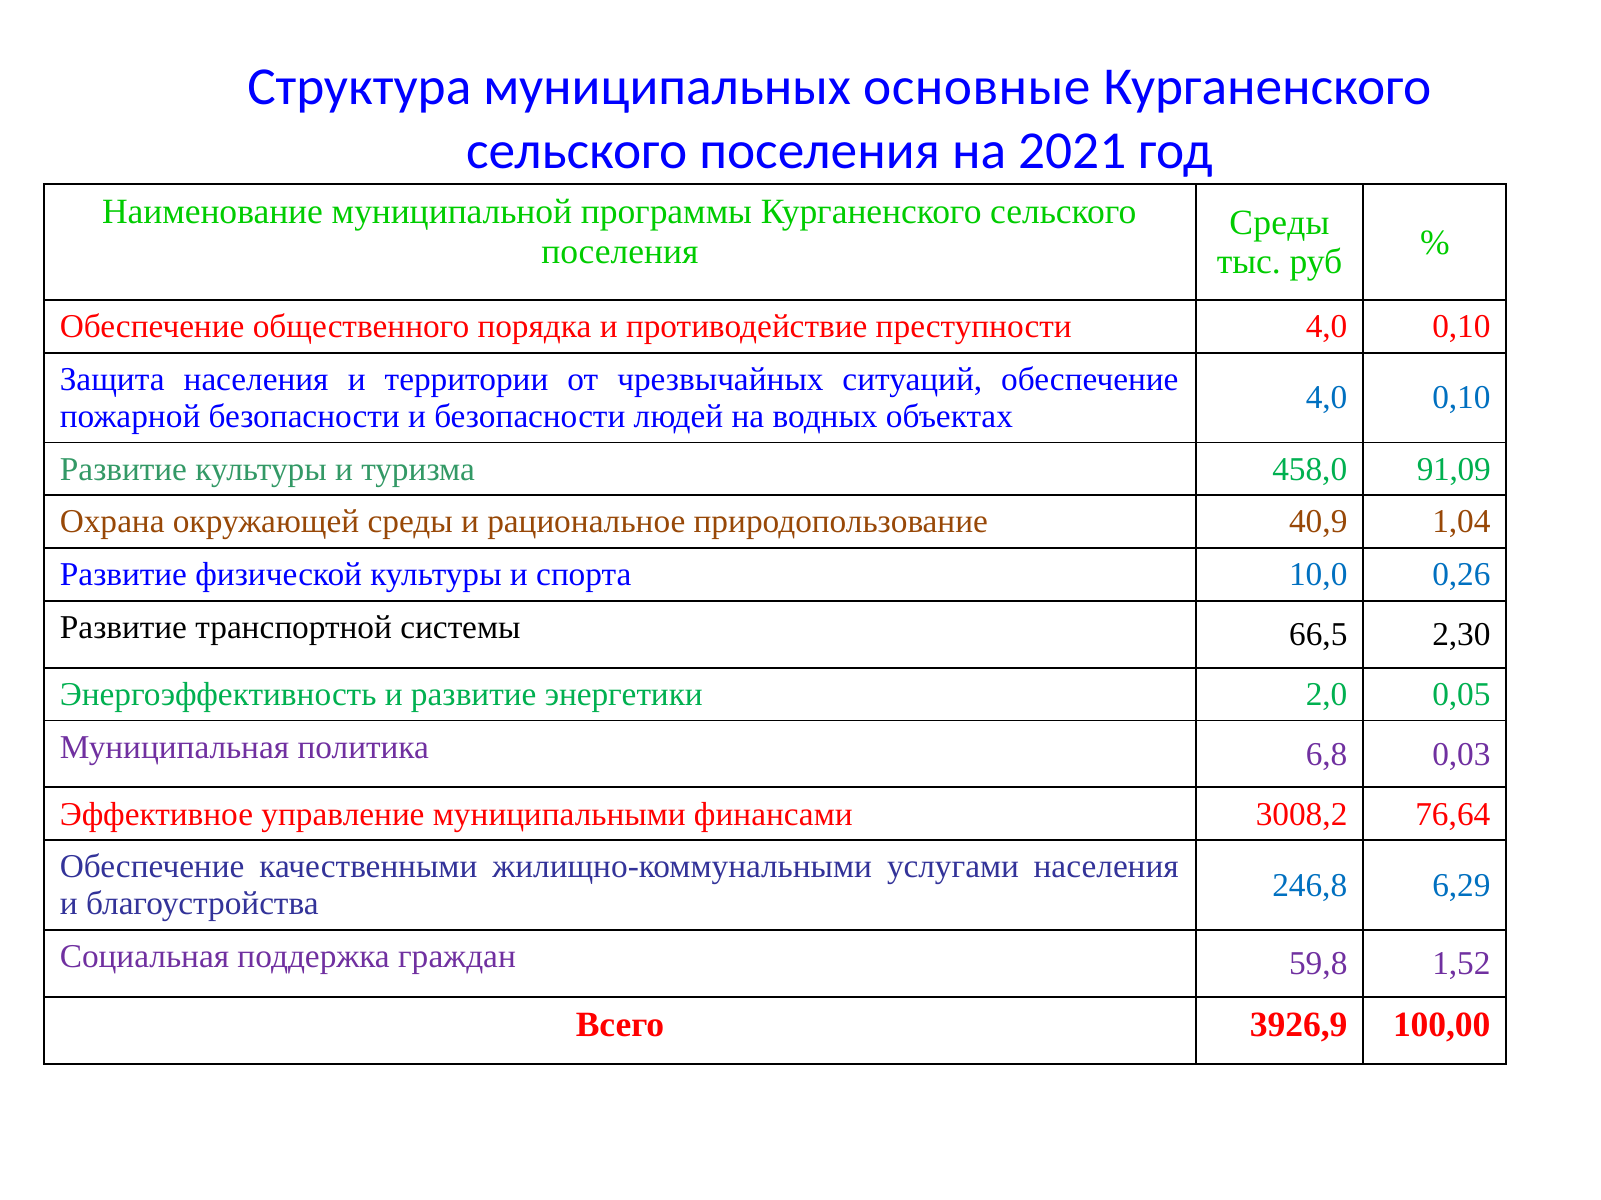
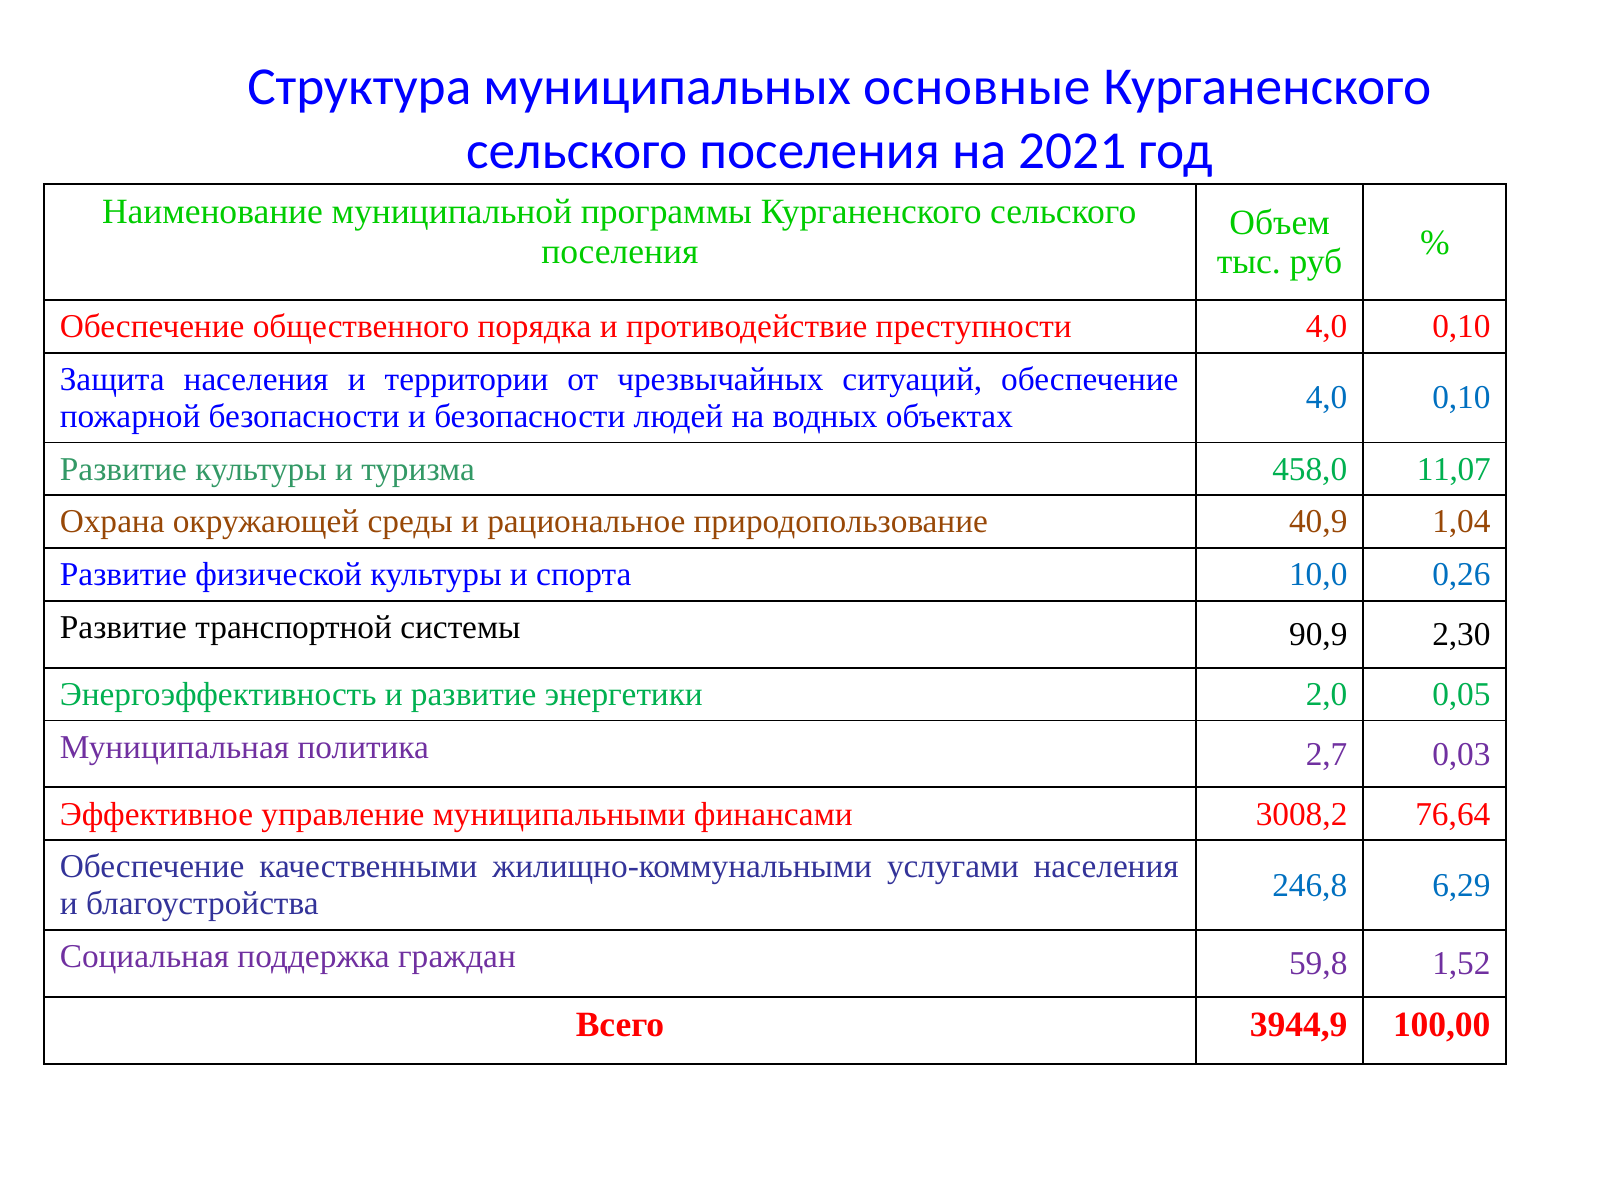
Среды: Среды -> Объем (1280, 223)
91,09: 91,09 -> 11,07 (1454, 469)
66,5: 66,5 -> 90,9 (1318, 635)
6,8: 6,8 -> 2,7 (1327, 755)
3926,9: 3926,9 -> 3944,9 (1299, 1025)
